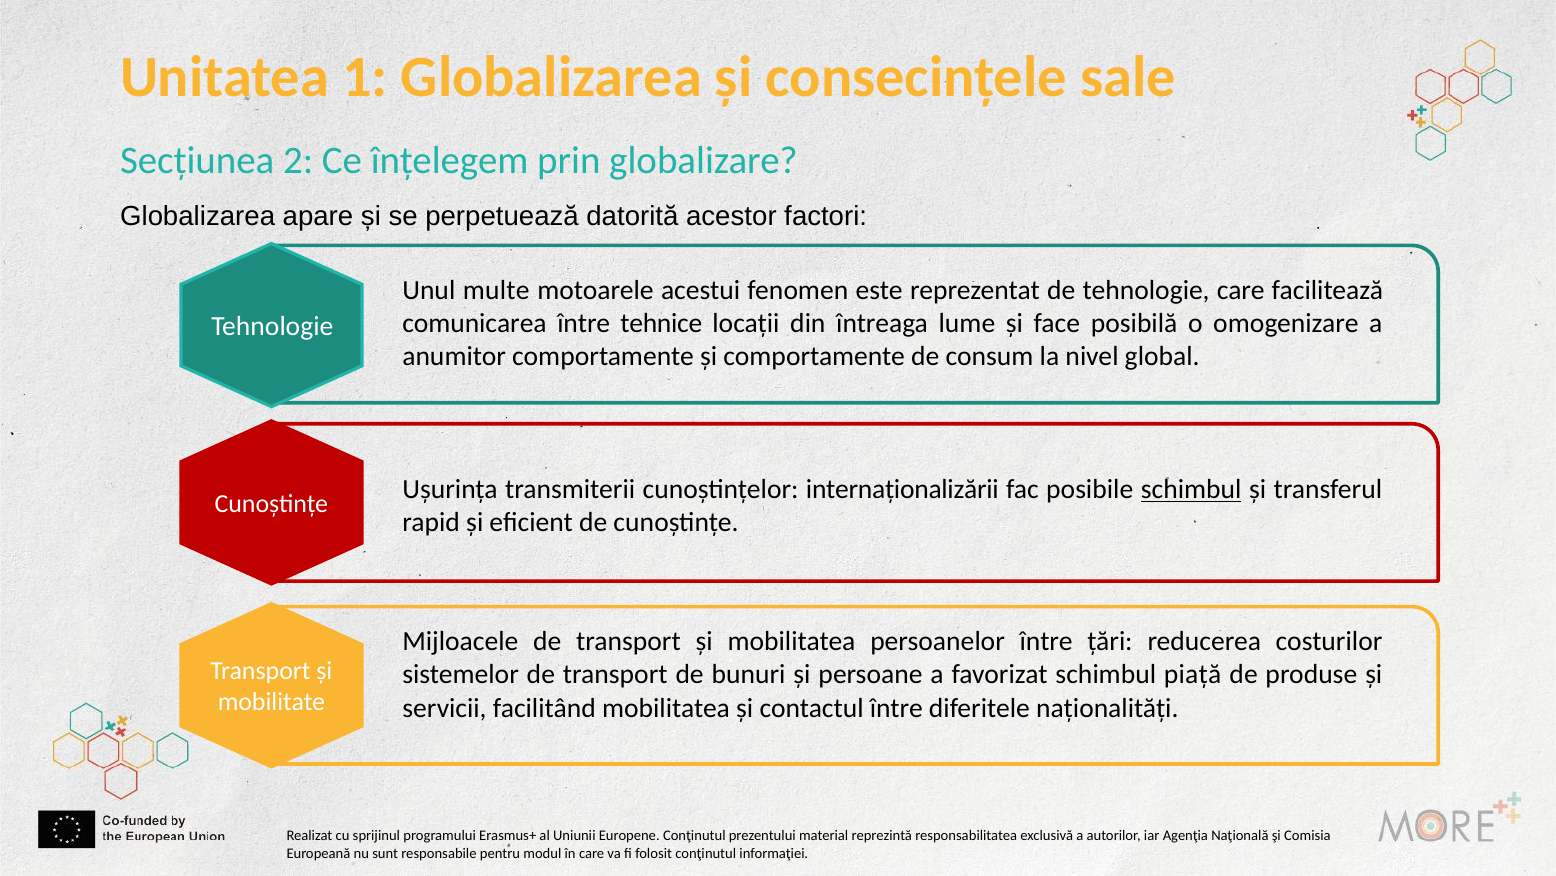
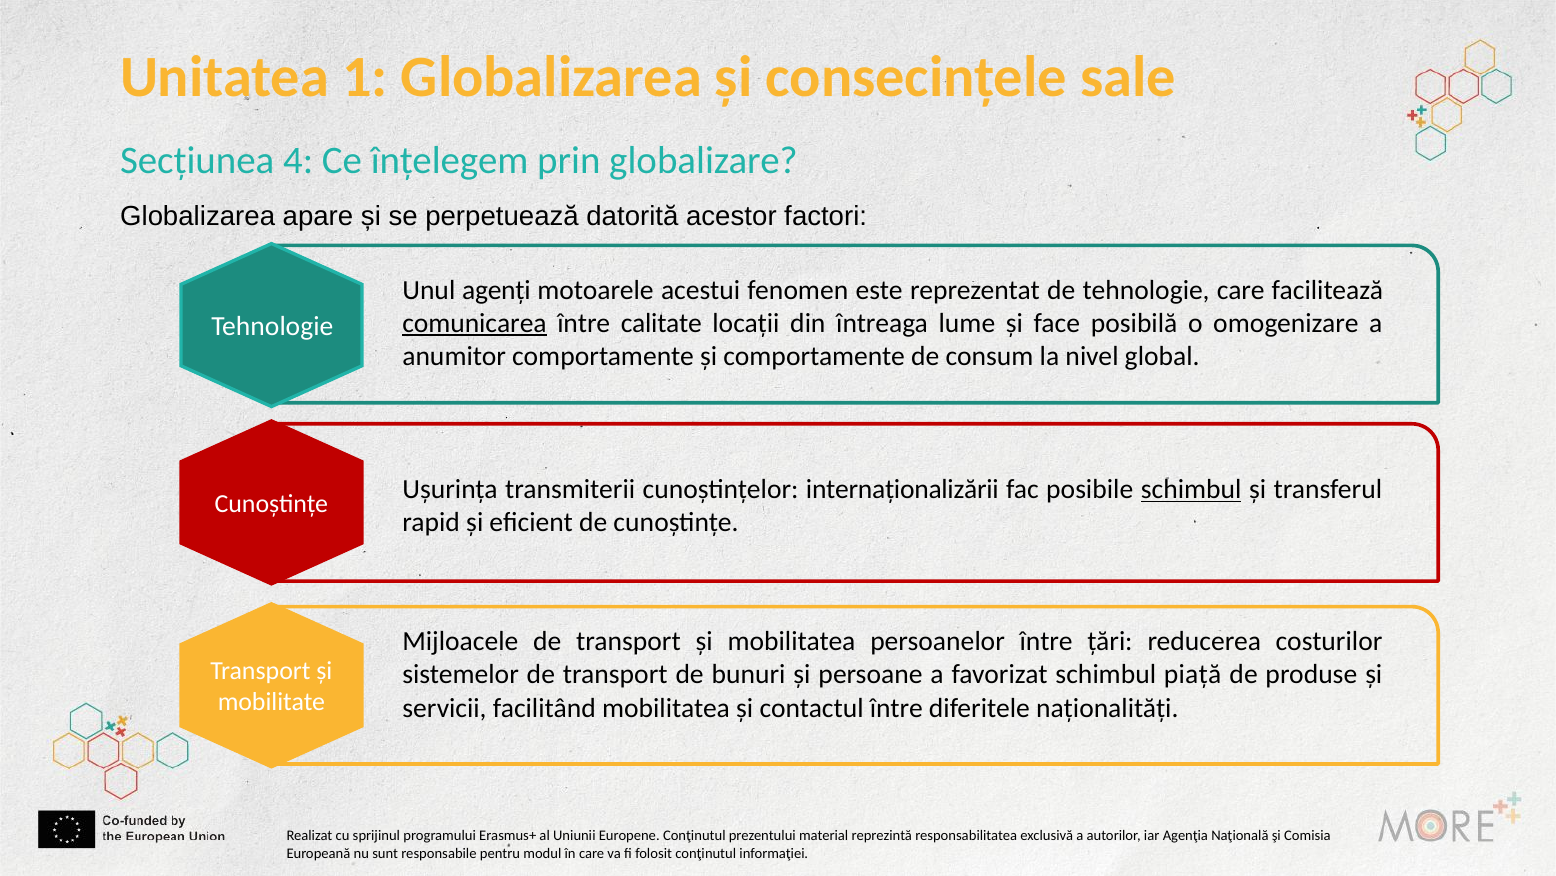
2: 2 -> 4 (298, 160)
multe: multe -> agenți (496, 290)
comunicarea underline: none -> present (475, 323)
tehnice: tehnice -> calitate (661, 323)
